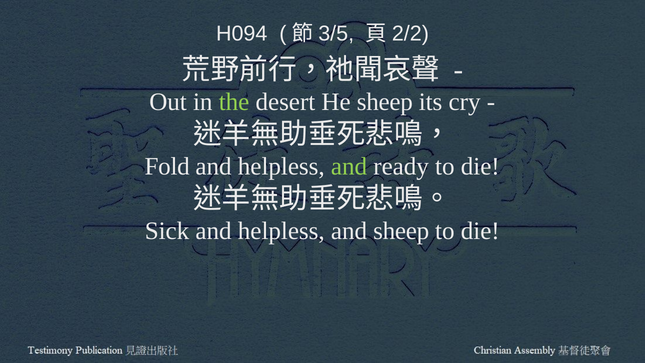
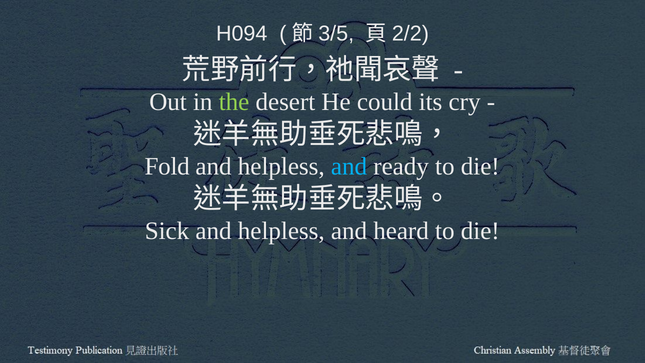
He sheep: sheep -> could (385, 102)
and colour: light green -> light blue (349, 166)
and sheep: sheep -> heard (401, 231)
